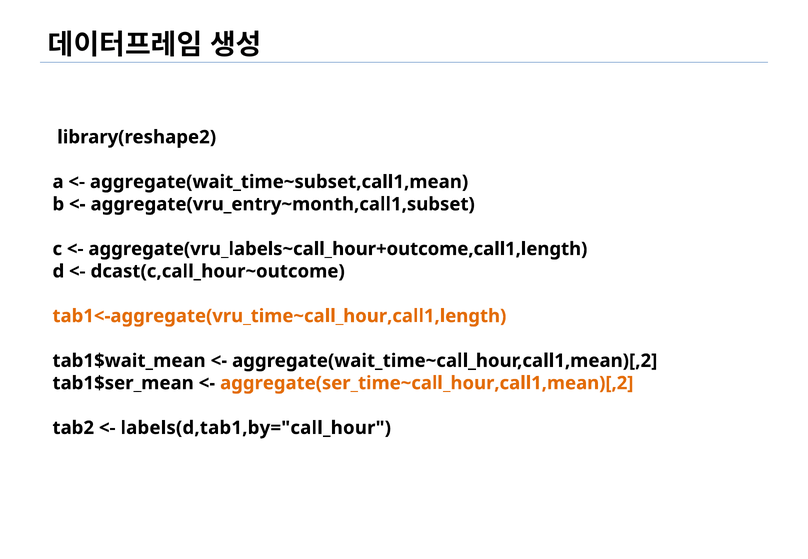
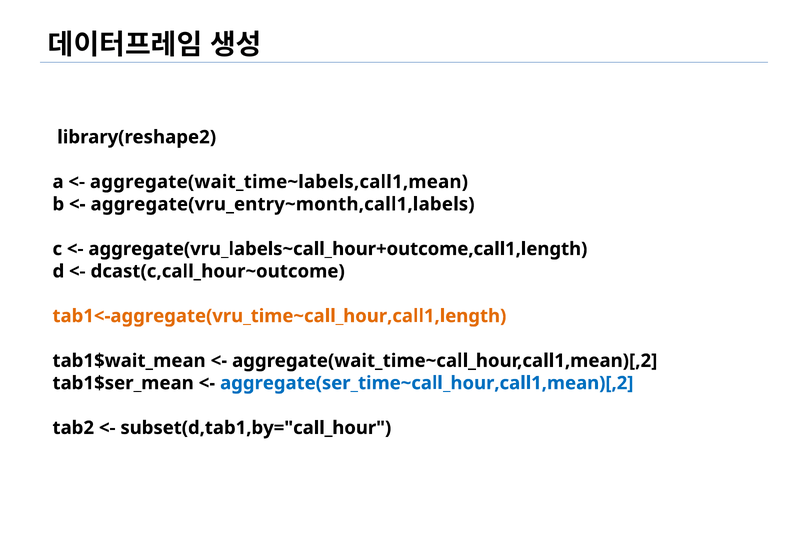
aggregate(wait_time~subset,call1,mean: aggregate(wait_time~subset,call1,mean -> aggregate(wait_time~labels,call1,mean (279, 182)
aggregate(vru_entry~month,call1,subset: aggregate(vru_entry~month,call1,subset -> aggregate(vru_entry~month,call1,labels (283, 204)
aggregate(ser_time~call_hour,call1,mean)[,2 colour: orange -> blue (427, 383)
labels(d,tab1,by="call_hour: labels(d,tab1,by="call_hour -> subset(d,tab1,by="call_hour (256, 428)
